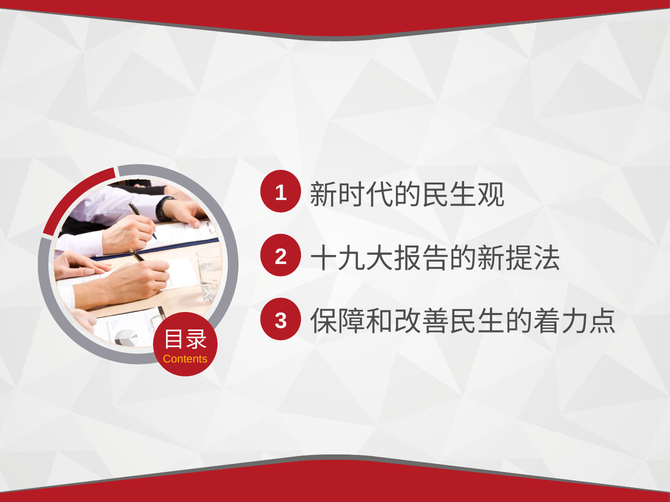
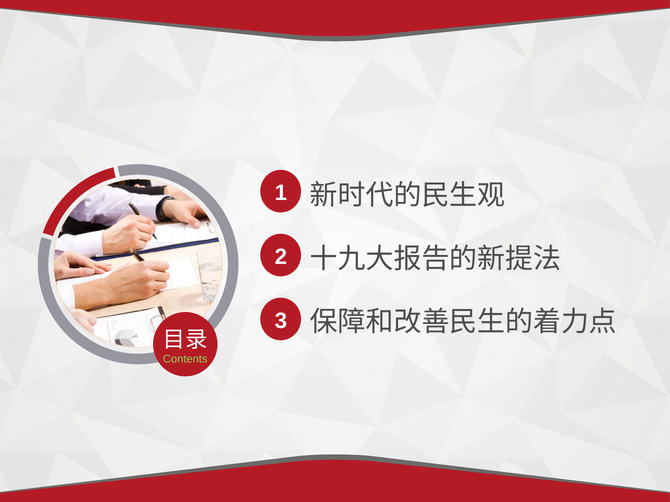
Contents colour: yellow -> light green (185, 359)
